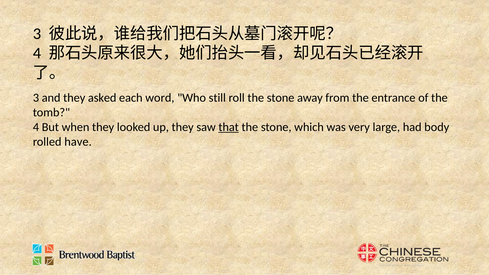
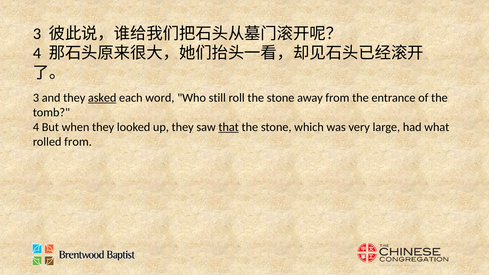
asked underline: none -> present (102, 98)
body: body -> what (437, 127)
rolled have: have -> from (78, 142)
